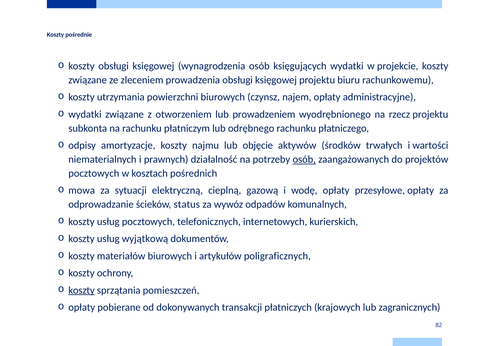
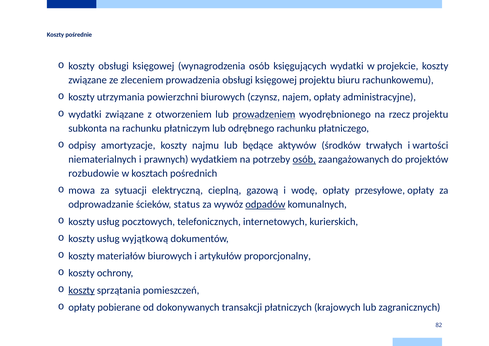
prowadzeniem underline: none -> present (264, 114)
objęcie: objęcie -> będące (258, 145)
działalność: działalność -> wydatkiem (214, 159)
pocztowych: pocztowych -> rozbudowie (94, 173)
odpadów underline: none -> present (265, 204)
poligraficznych: poligraficznych -> proporcjonalny (277, 256)
